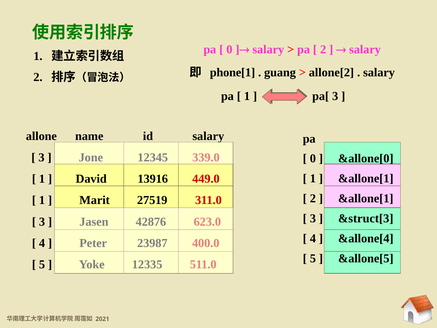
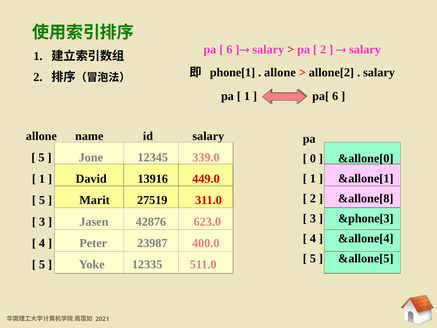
0: 0 -> 6 (229, 50)
guang: guang -> allone (280, 72)
pa[ 3: 3 -> 6 (335, 96)
3: 3 -> 5 (41, 157)
&allone[1: &allone[1 -> &allone[8 (366, 198)
1: 1 -> 5 (42, 200)
&struct[3: &struct[3 -> &phone[3 (366, 218)
